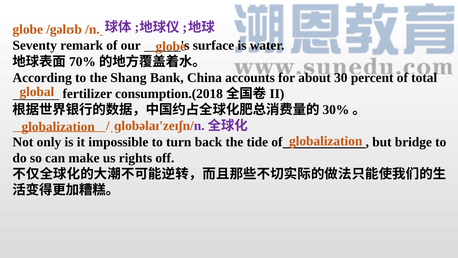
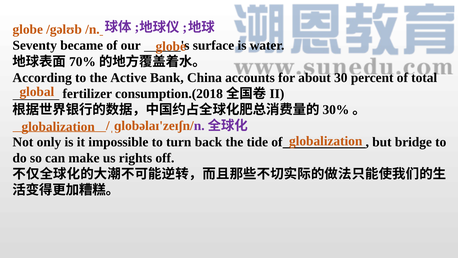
remark: remark -> became (82, 45)
Shang: Shang -> Active (129, 78)
